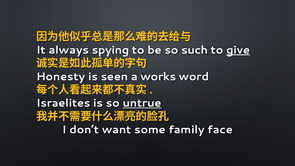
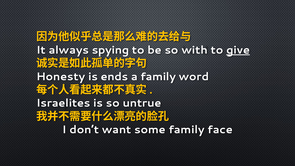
such: such -> with (195, 50)
seen: seen -> ends (114, 77)
a works: works -> family (158, 77)
untrue underline: present -> none (142, 103)
